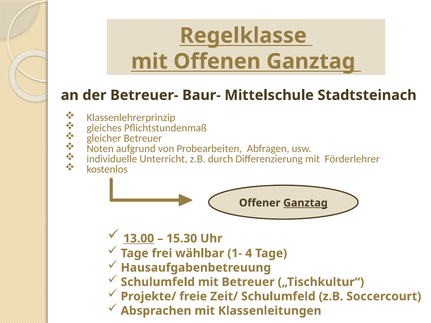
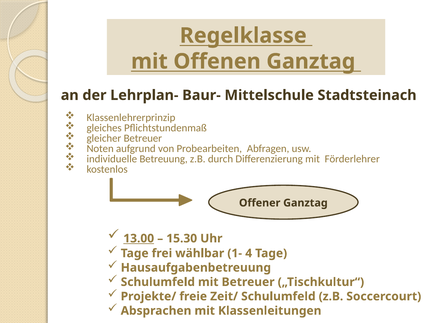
Betreuer-: Betreuer- -> Lehrplan- (144, 95)
Unterricht: Unterricht -> Betreuung (164, 159)
Ganztag underline: present -> none (305, 203)
